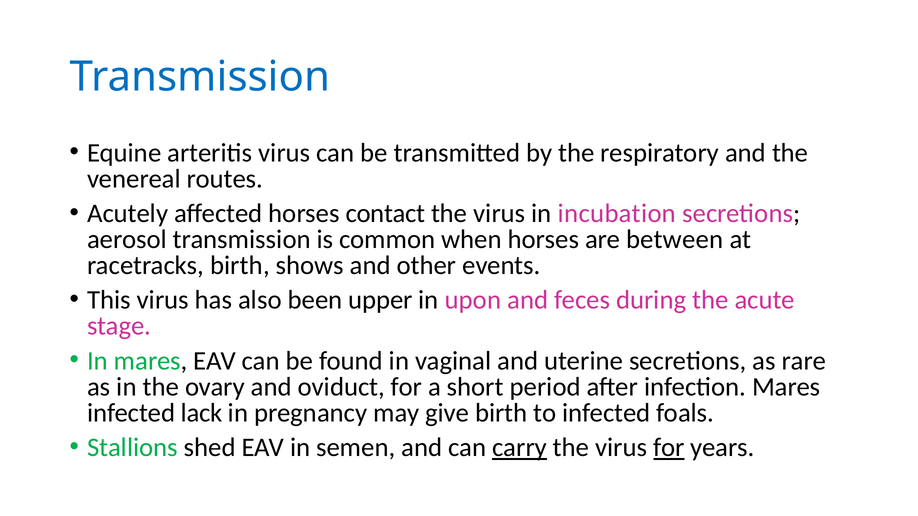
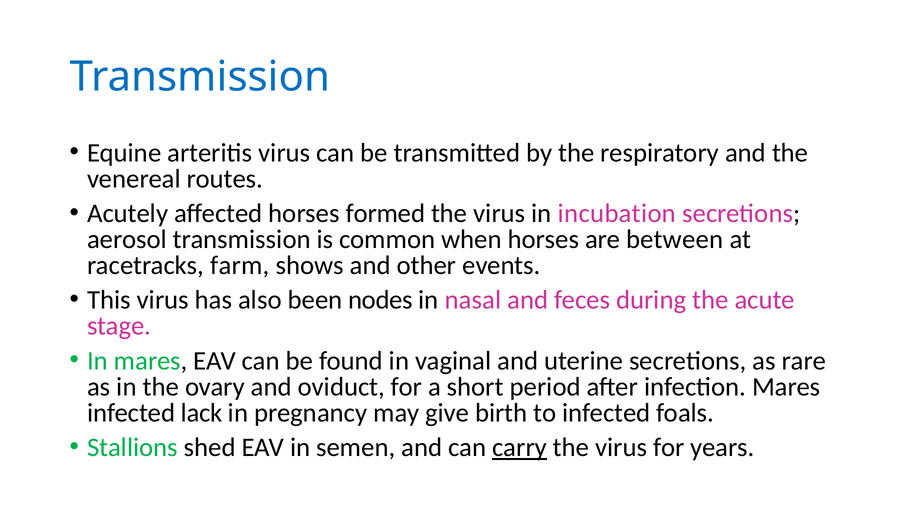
contact: contact -> formed (385, 214)
racetracks birth: birth -> farm (240, 266)
upper: upper -> nodes (380, 300)
upon: upon -> nasal (473, 300)
for underline: present -> none (669, 448)
